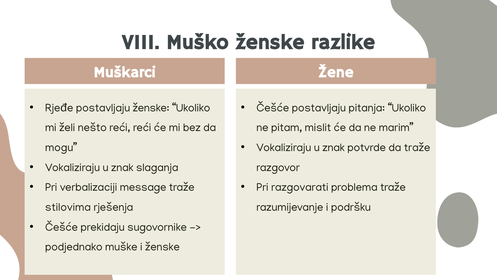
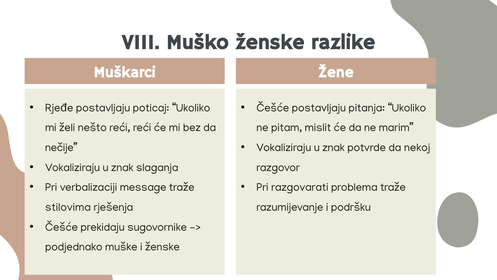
postavljaju ženske: ženske -> poticaj (151, 108)
da traže: traže -> nekoj (417, 147)
mogu: mogu -> nečije (61, 147)
